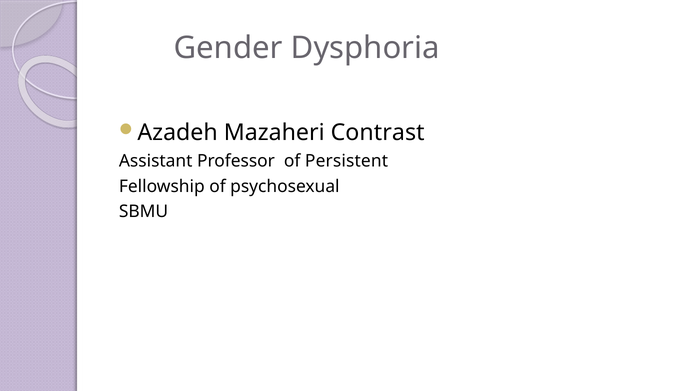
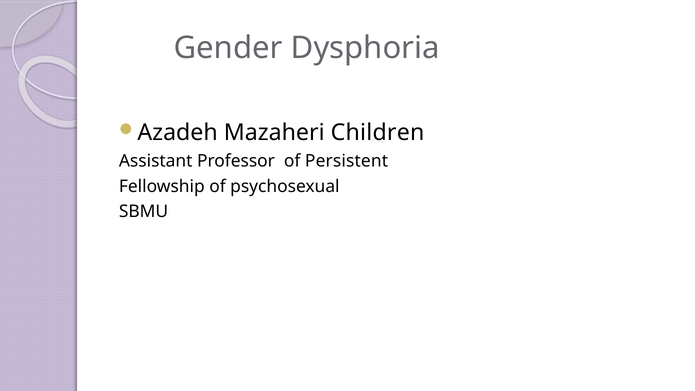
Contrast: Contrast -> Children (378, 133)
